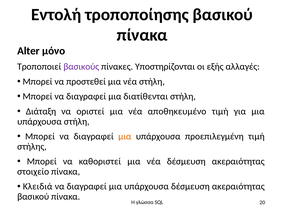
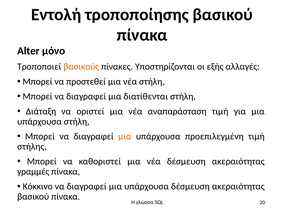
βασικούς colour: purple -> orange (81, 67)
αποθηκευμένο: αποθηκευμένο -> αναπαράσταση (177, 111)
στοιχείο: στοιχείο -> γραμμές (33, 171)
Κλειδιά: Κλειδιά -> Κόκκινο (38, 186)
